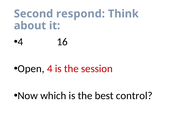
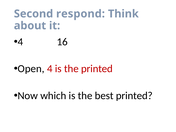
the session: session -> printed (97, 69)
best control: control -> printed (134, 96)
